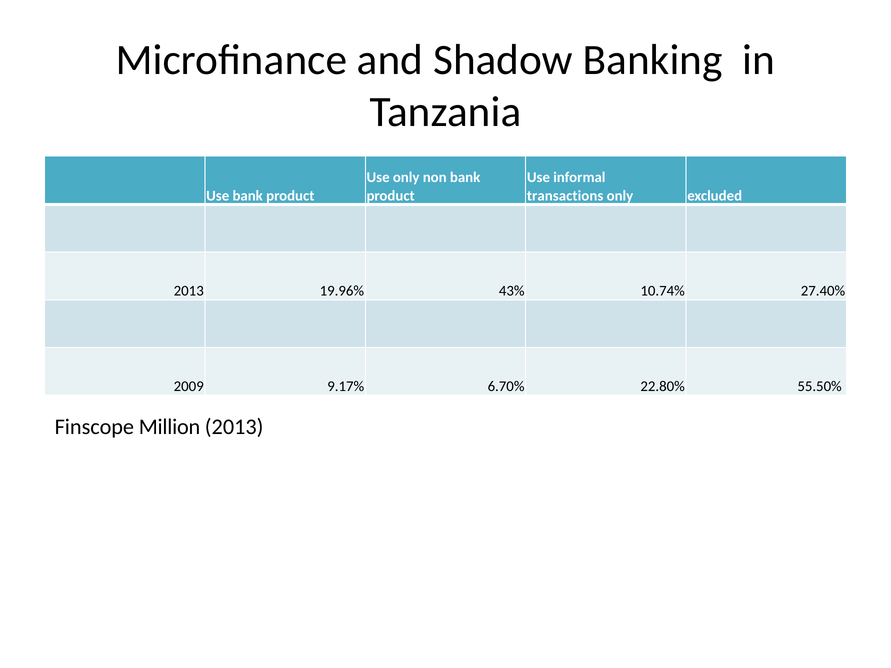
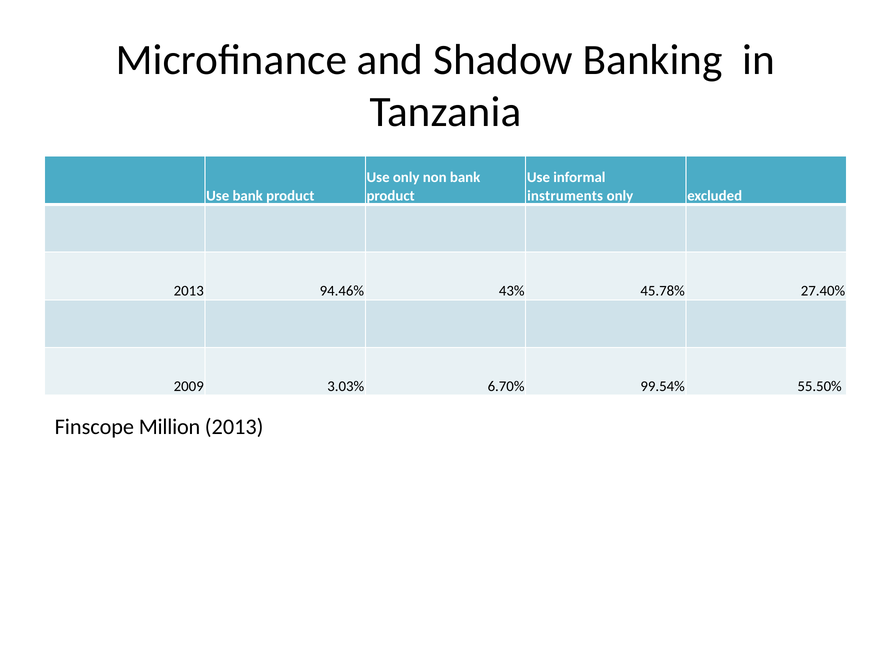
transactions: transactions -> instruments (565, 196)
19.96%: 19.96% -> 94.46% (342, 291)
10.74%: 10.74% -> 45.78% (663, 291)
9.17%: 9.17% -> 3.03% (346, 386)
22.80%: 22.80% -> 99.54% (663, 386)
